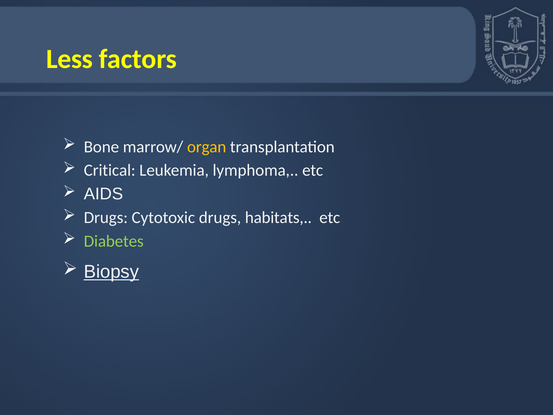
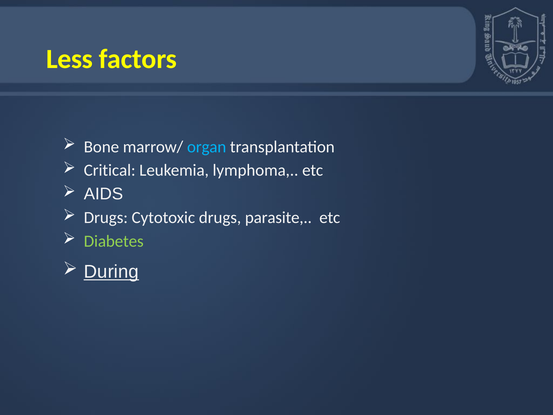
organ colour: yellow -> light blue (207, 147)
habitats: habitats -> parasite (278, 218)
Biopsy: Biopsy -> During (111, 272)
